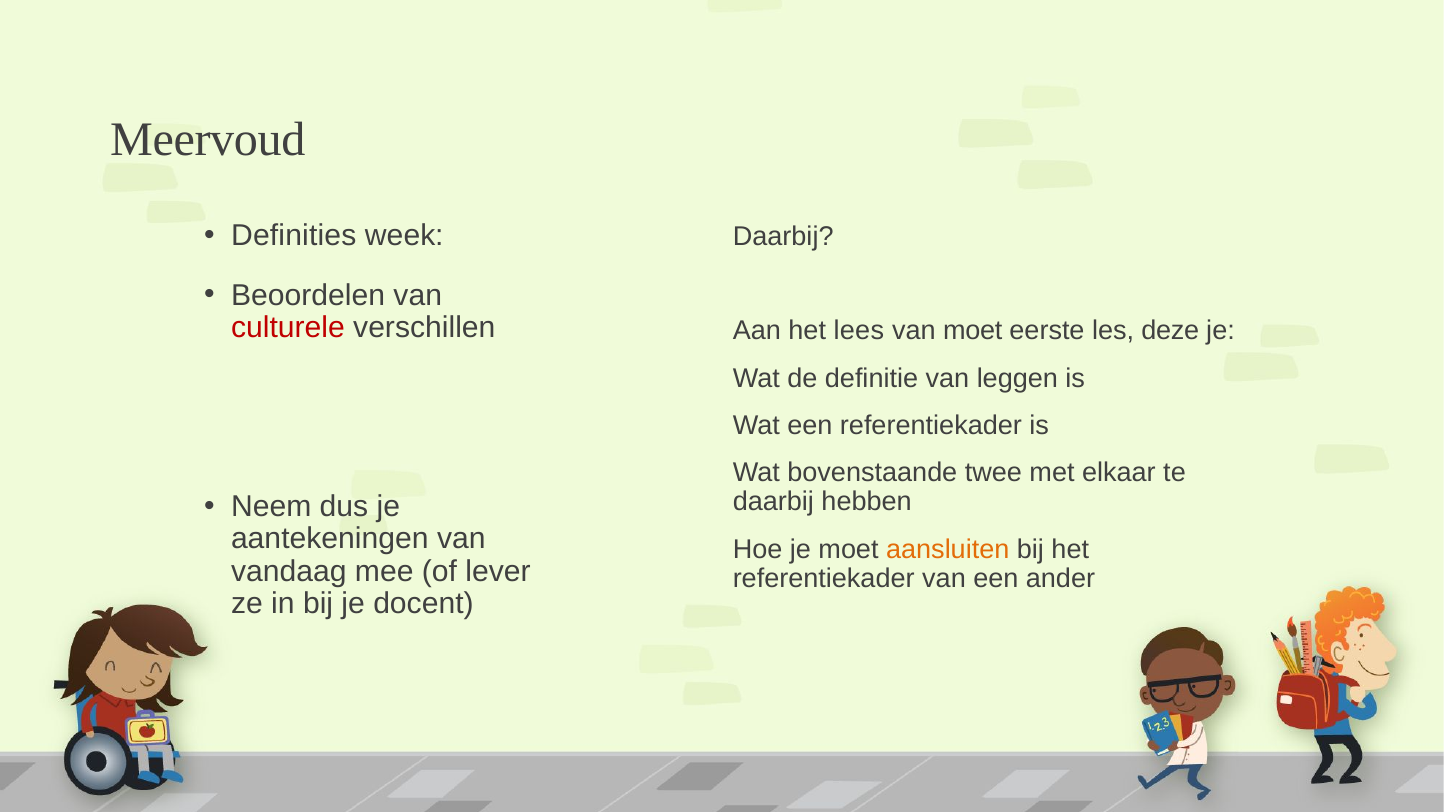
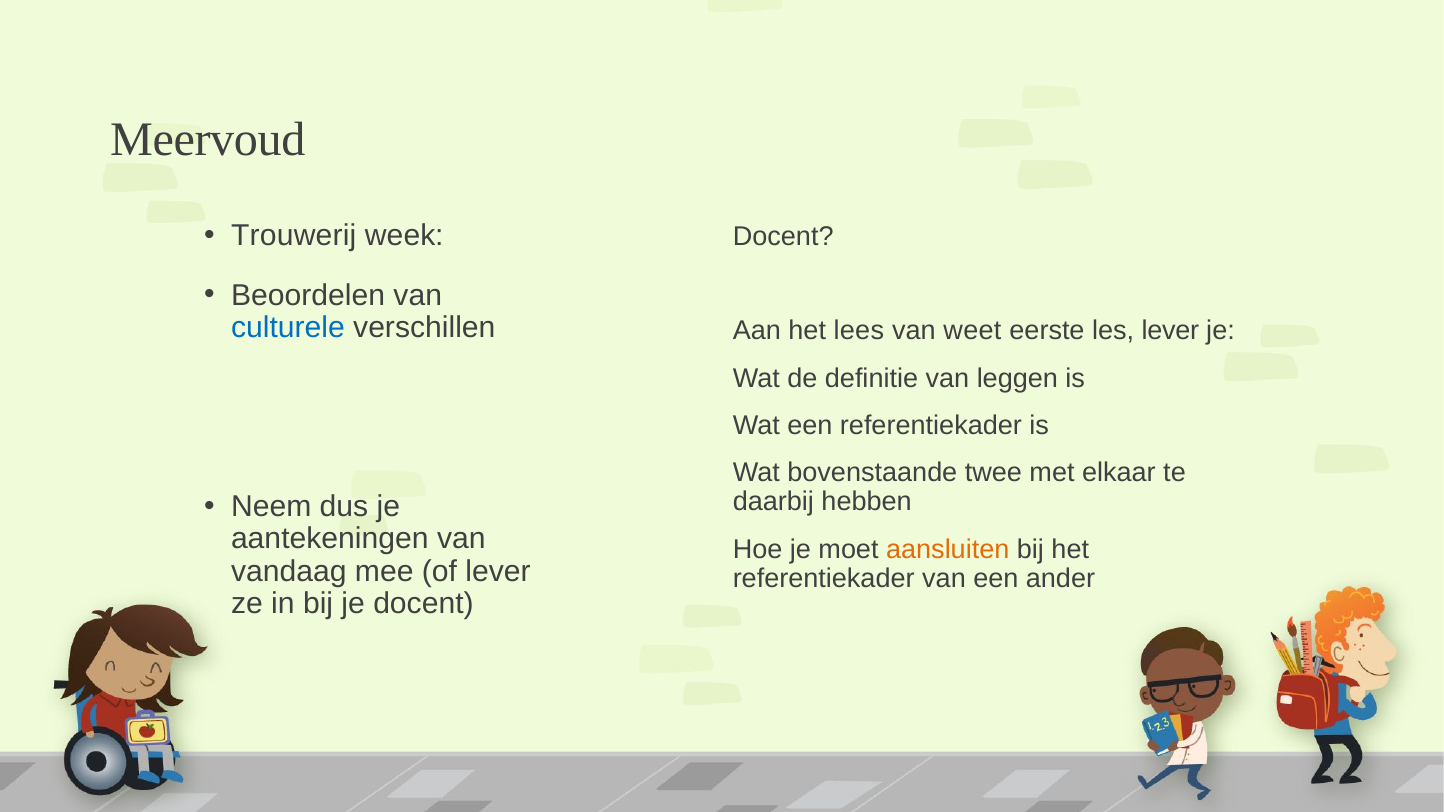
Definities: Definities -> Trouwerij (294, 236)
Daarbij: Daarbij -> Docent (783, 236)
culturele colour: red -> blue (288, 328)
van moet: moet -> weet (972, 331)
les deze: deze -> lever (1170, 331)
